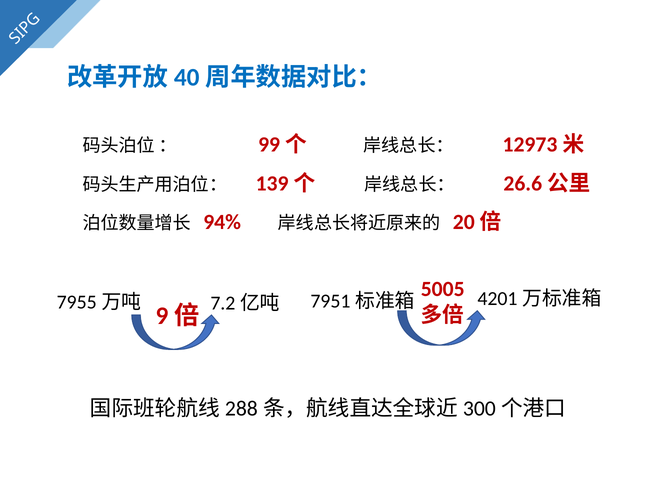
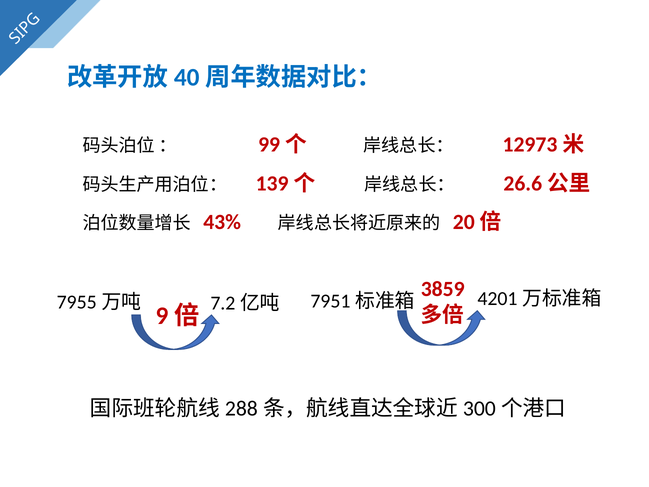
94%: 94% -> 43% (222, 222)
5005: 5005 -> 3859 (443, 289)
